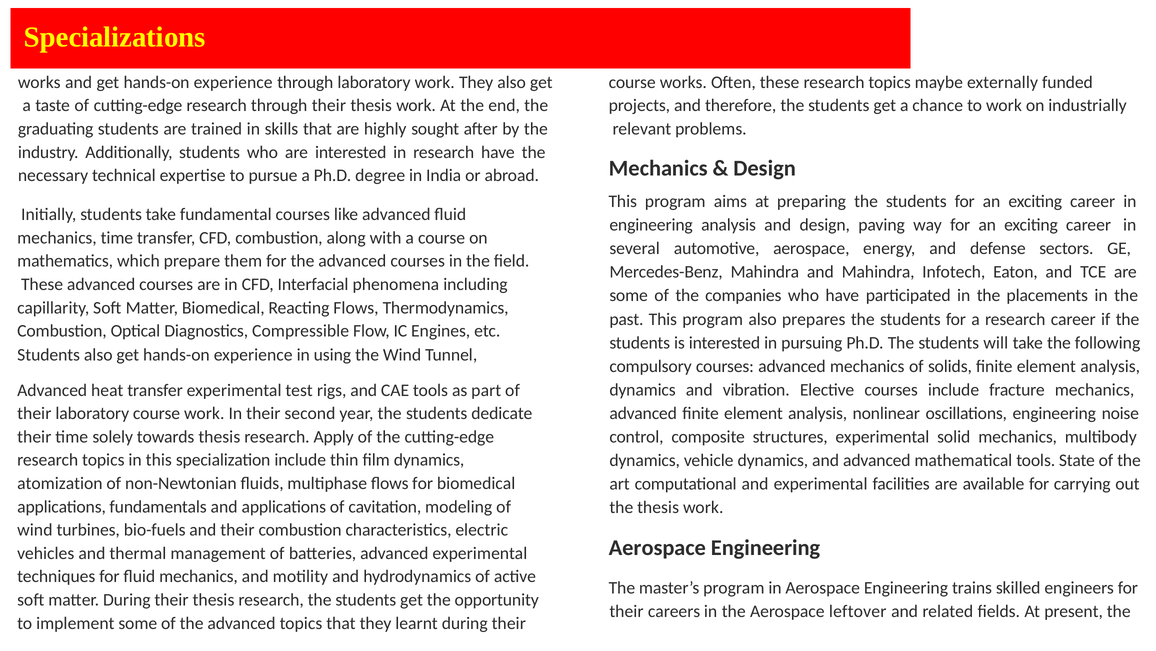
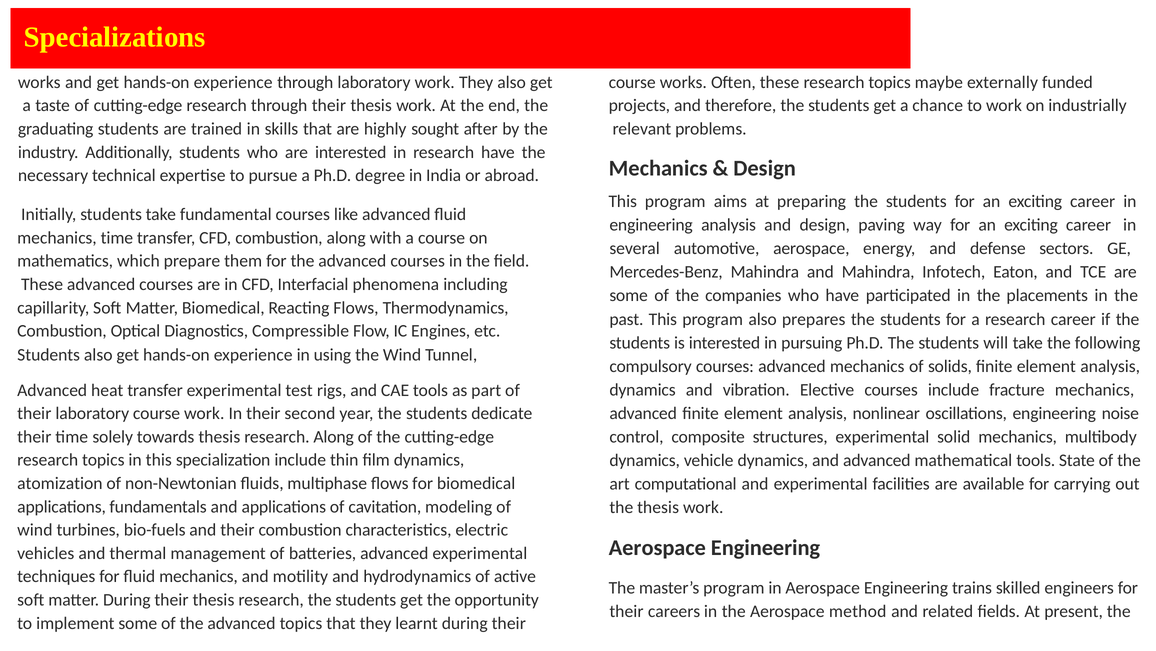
research Apply: Apply -> Along (334, 437)
leftover: leftover -> method (858, 611)
